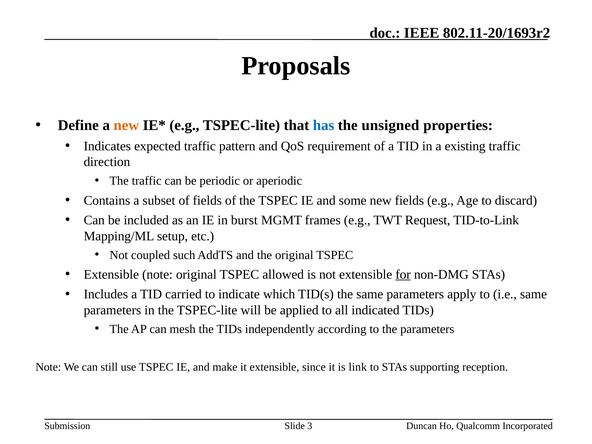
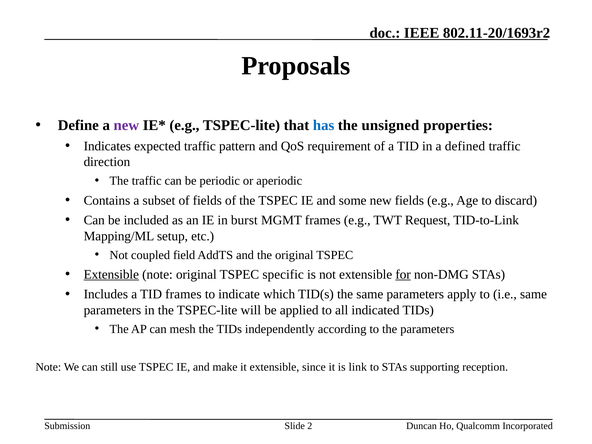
new colour: orange -> purple (126, 125)
existing: existing -> defined (465, 146)
such: such -> field (184, 255)
Extensible underline: none -> present (111, 274)
allowed: allowed -> specific (283, 274)
TID carried: carried -> frames (183, 294)
3: 3 -> 2 (310, 426)
